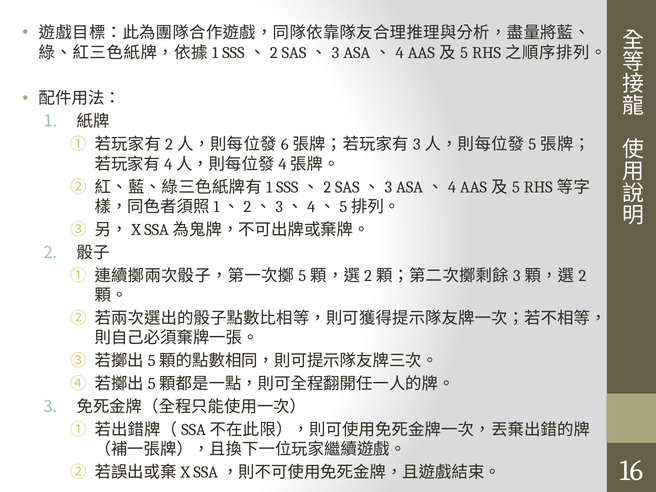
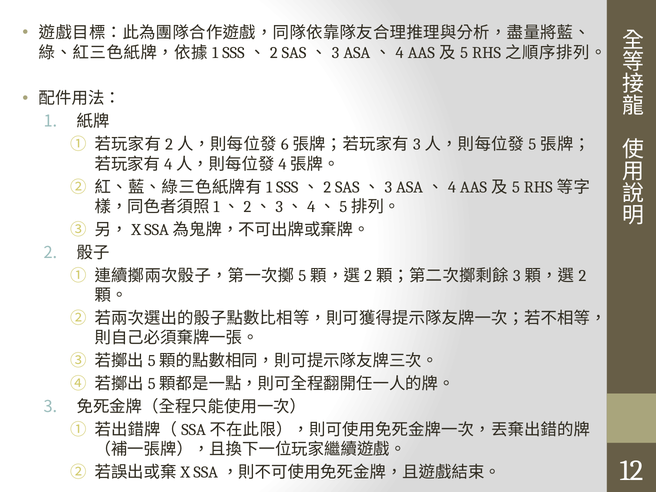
16: 16 -> 12 (632, 471)
